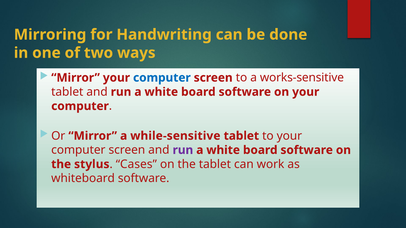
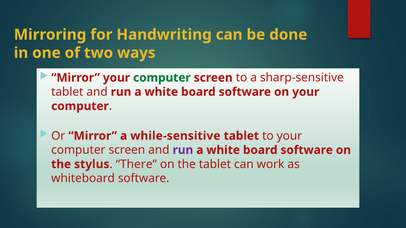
computer colour: blue -> green (162, 78)
works-sensitive: works-sensitive -> sharp-sensitive (302, 78)
Cases: Cases -> There (136, 164)
